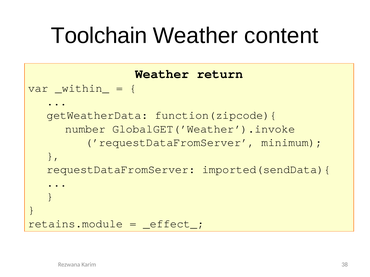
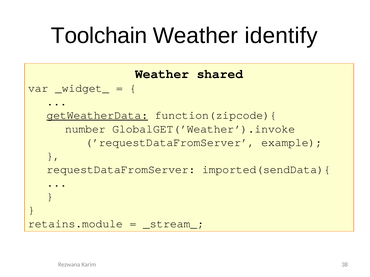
content: content -> identify (281, 36)
return: return -> shared (220, 74)
_within_: _within_ -> _widget_ (82, 88)
getWeatherData underline: none -> present (97, 115)
minimum: minimum -> example (292, 143)
_effect_: _effect_ -> _stream_ (174, 224)
